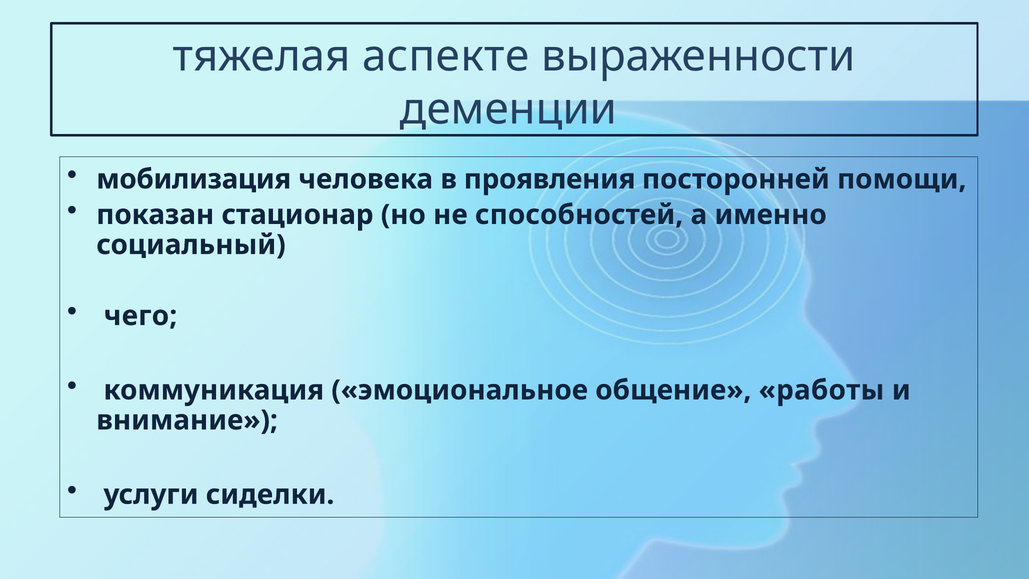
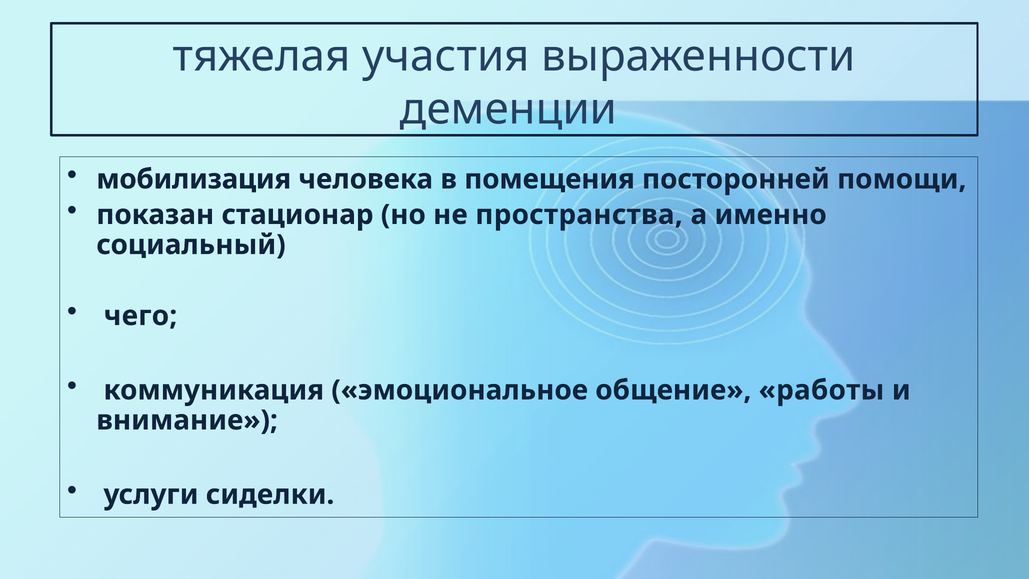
аспекте: аспекте -> участия (446, 56)
проявления: проявления -> помещения (550, 179)
способностей: способностей -> пространства (579, 215)
